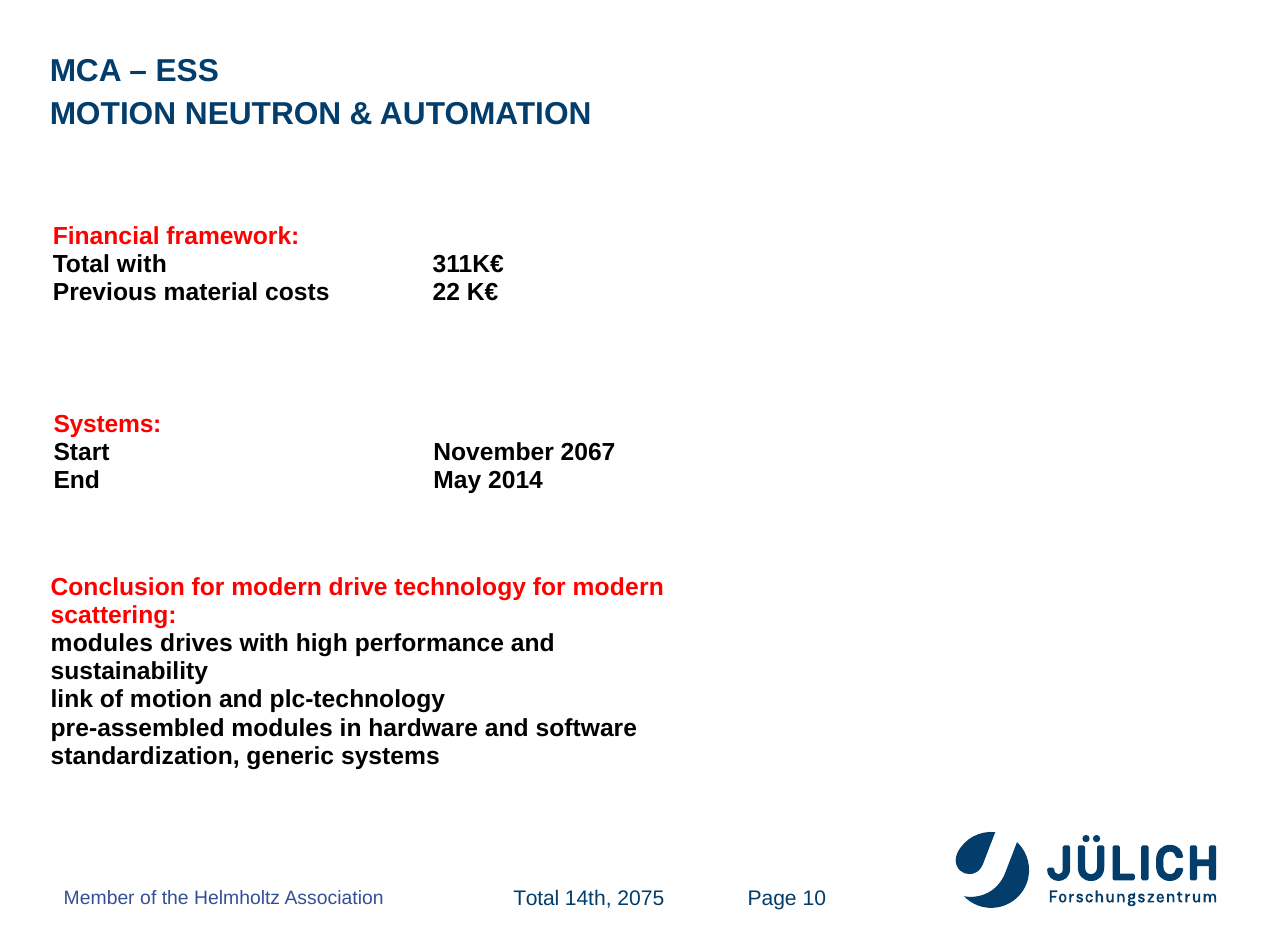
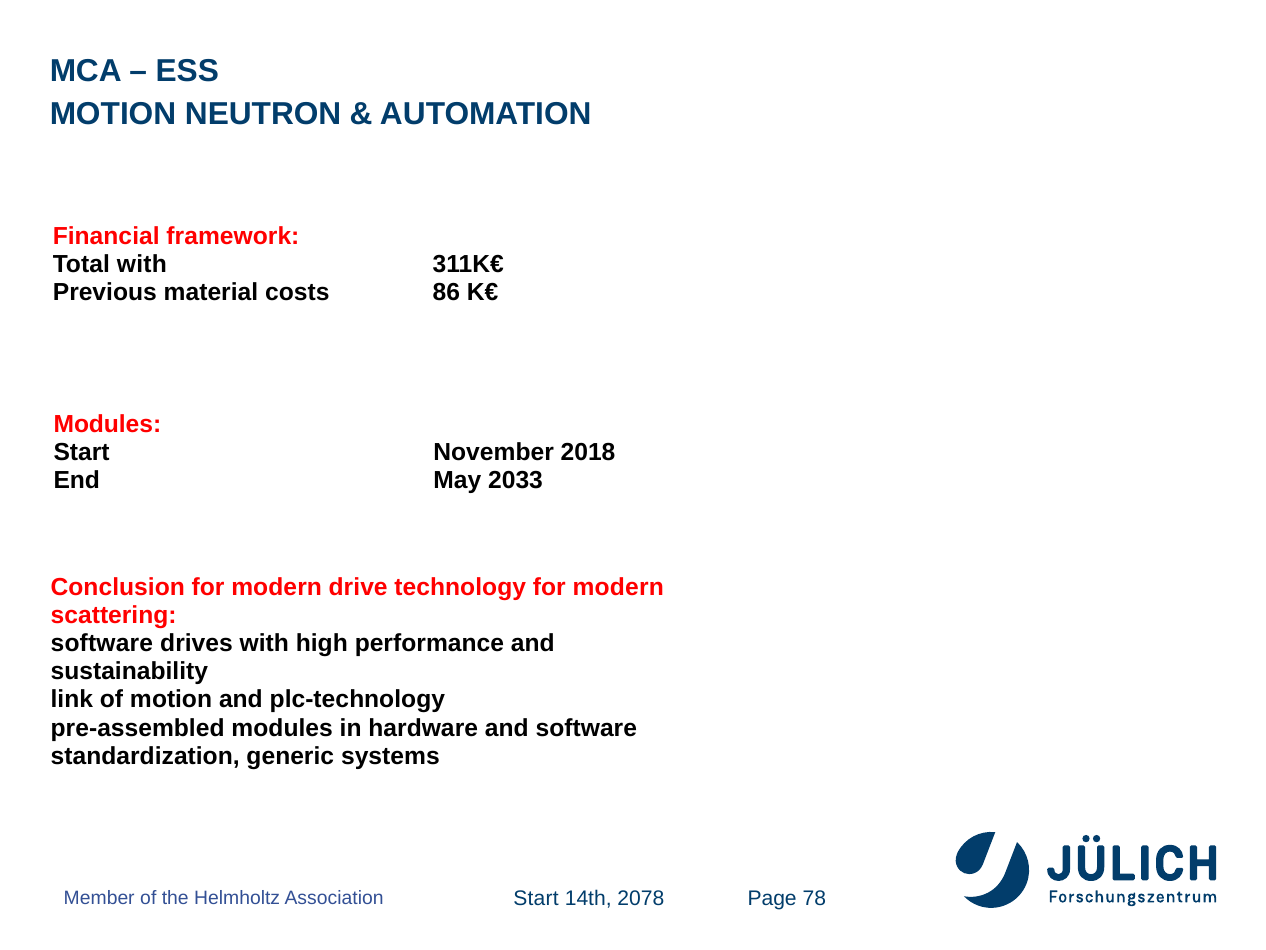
22: 22 -> 86 (446, 292)
Systems: Systems -> Modules (107, 424)
2067: 2067 -> 2018 (588, 452)
2014: 2014 -> 2033 (516, 480)
modules: modules -> software (102, 643)
Total: Total -> Start (536, 898)
2075: 2075 -> 2078 (641, 898)
10: 10 -> 78 (814, 898)
